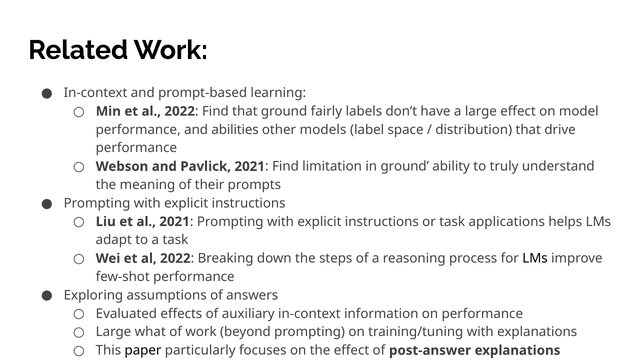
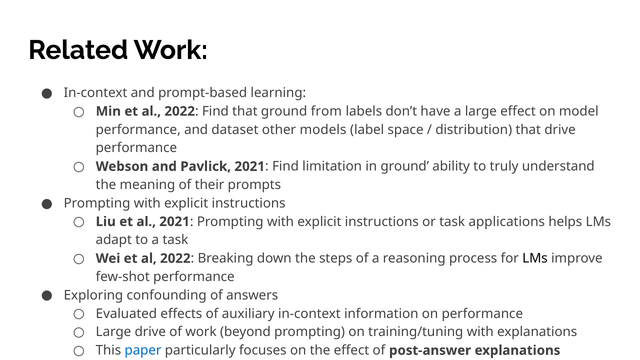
fairly: fairly -> from (326, 111)
abilities: abilities -> dataset (235, 130)
assumptions: assumptions -> confounding (167, 295)
Large what: what -> drive (150, 332)
paper colour: black -> blue (143, 350)
